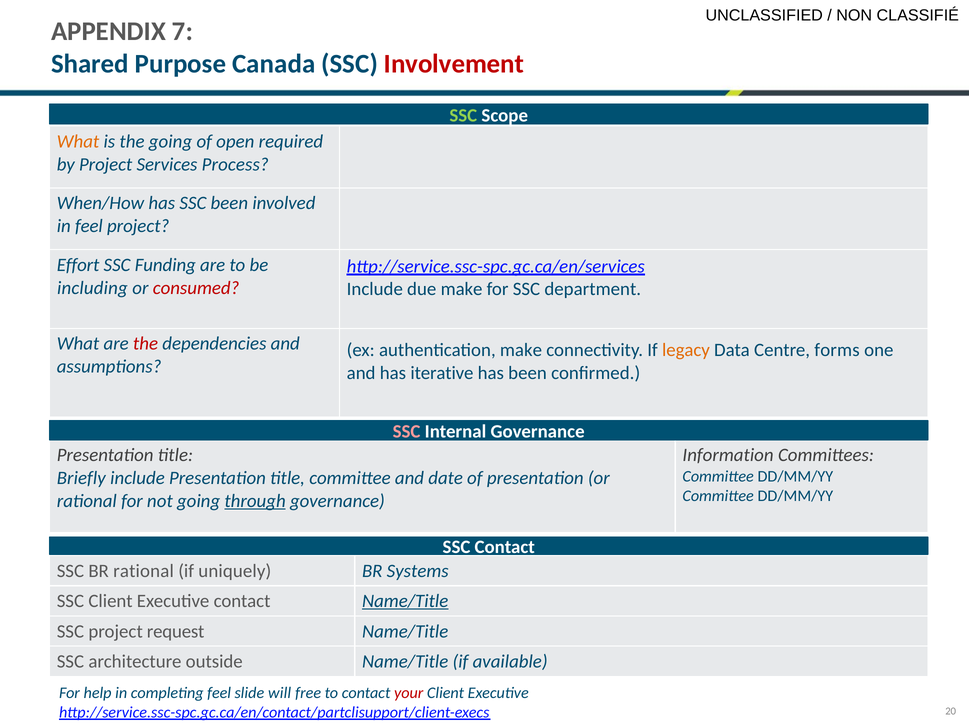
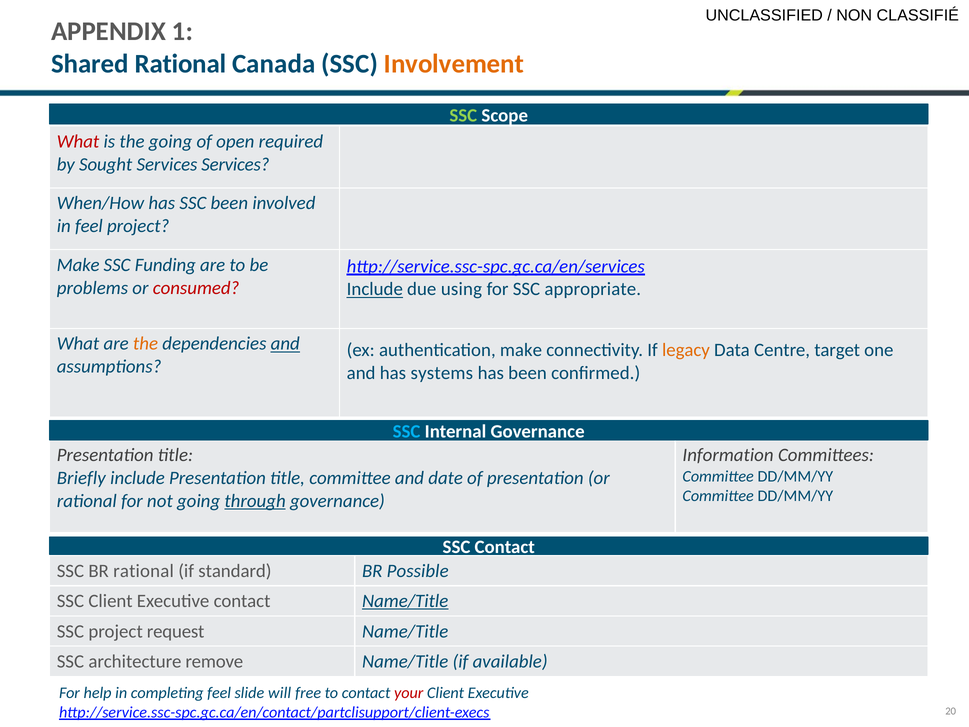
7: 7 -> 1 (183, 32)
Shared Purpose: Purpose -> Rational (181, 64)
Involvement colour: red -> orange (454, 64)
What colour: orange -> red (78, 141)
by Project: Project -> Sought (106, 164)
Services Process: Process -> Services (235, 164)
Effort: Effort -> Make (78, 265)
including: including -> problems (92, 288)
Include underline: none -> present (375, 289)
due make: make -> using (461, 289)
department: department -> appropriate (593, 289)
the colour: red -> orange (146, 344)
and underline: none -> present (285, 344)
forms: forms -> target (837, 350)
iterative: iterative -> systems (442, 373)
SSC colour: pink -> light blue (407, 431)
uniquely: uniquely -> standard (235, 571)
Systems: Systems -> Possible (418, 571)
outside: outside -> remove (214, 661)
